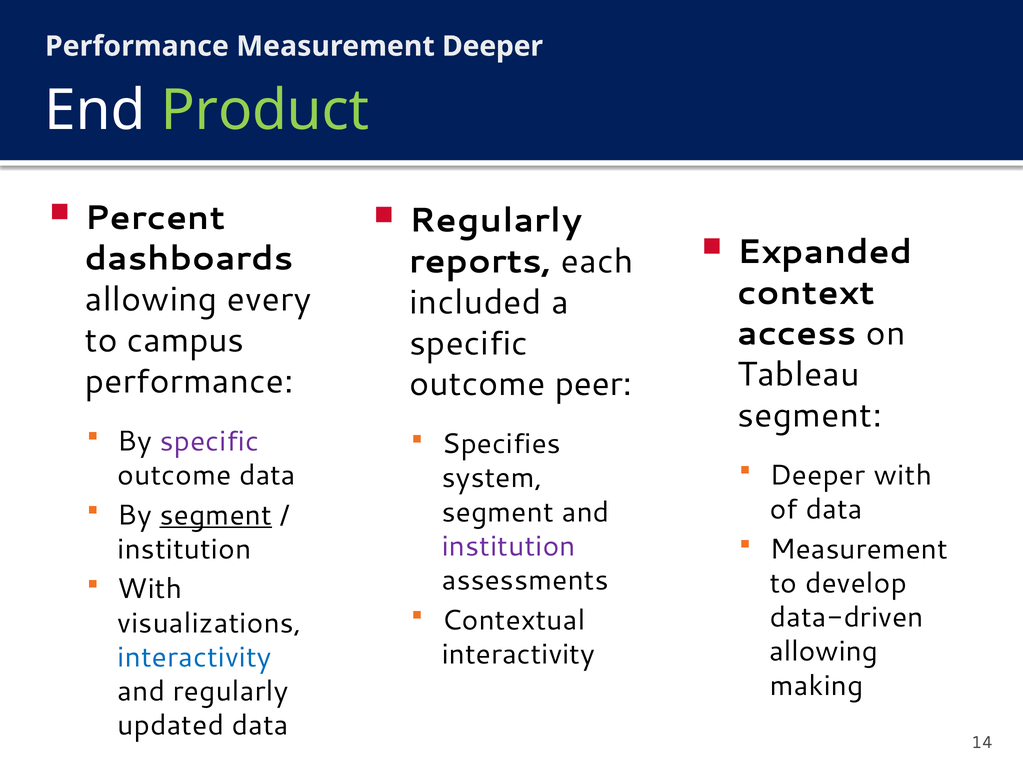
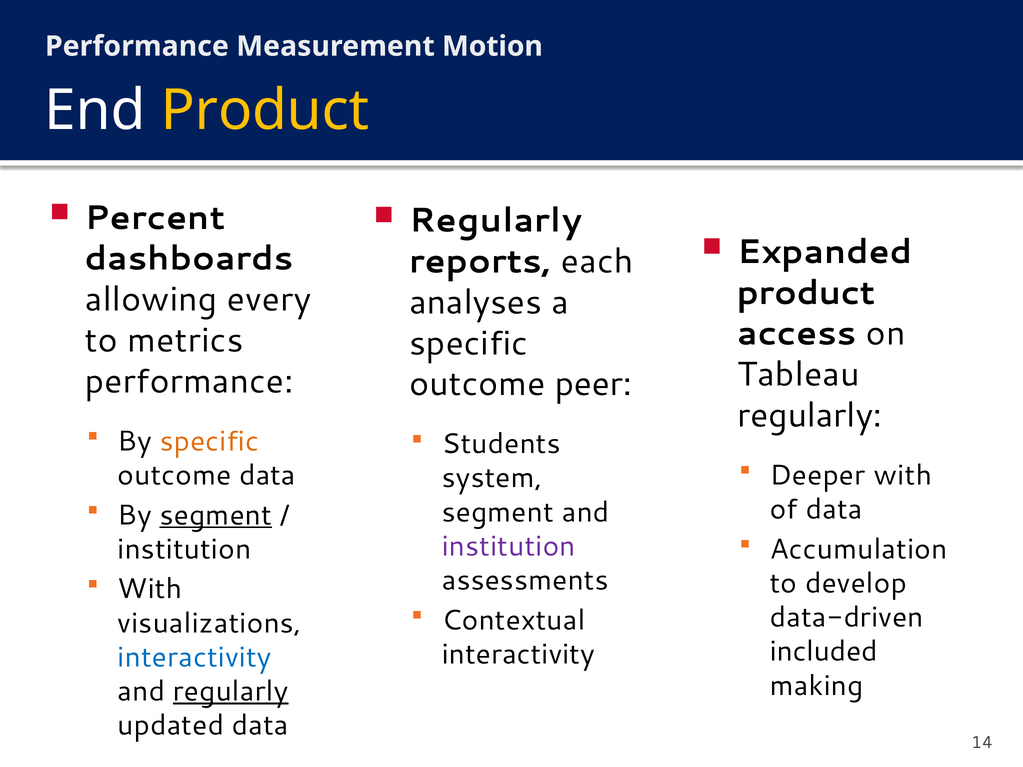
Measurement Deeper: Deeper -> Motion (492, 46)
Product colour: light green -> yellow (265, 111)
context: context -> product (806, 293)
included: included -> analyses (476, 302)
campus: campus -> metrics (185, 341)
segment: segment -> regularly (810, 416)
specific colour: purple -> orange (209, 441)
Specifies: Specifies -> Students (501, 444)
Measurement: Measurement -> Accumulation (859, 549)
allowing: allowing -> included (824, 652)
regularly underline: none -> present (231, 692)
